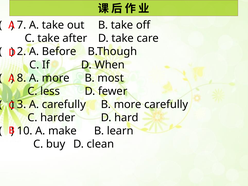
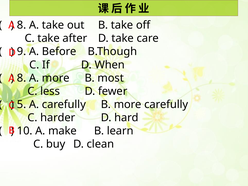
7: 7 -> 8 (22, 25)
2: 2 -> 9 (22, 52)
3: 3 -> 5 (22, 104)
